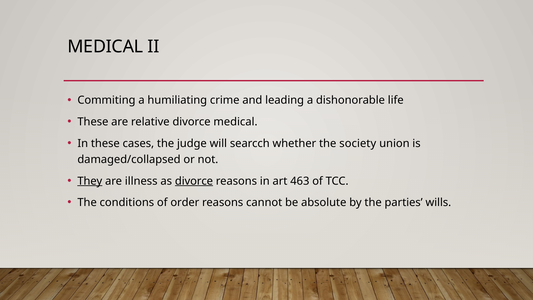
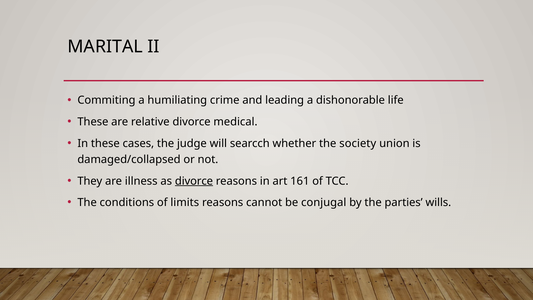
MEDICAL: MEDICAL -> MARITAL (105, 47)
They underline: present -> none (90, 181)
463: 463 -> 161 (300, 181)
order: order -> limits (185, 202)
absolute: absolute -> conjugal (324, 202)
